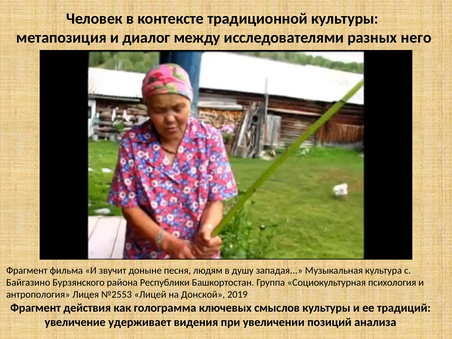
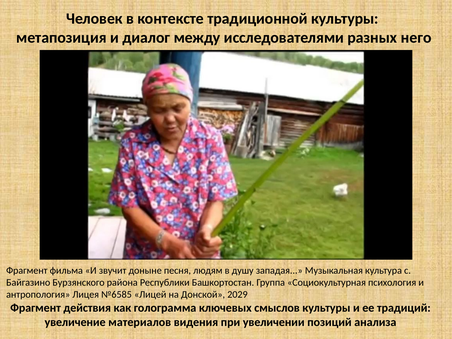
№2553: №2553 -> №6585 (117, 294)
2019: 2019 -> 2029 (237, 294)
удерживает: удерживает -> материалов (140, 322)
